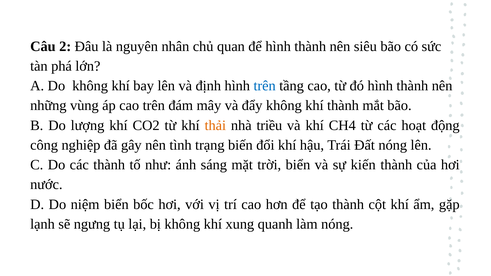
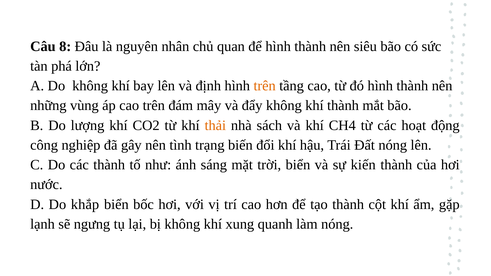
2: 2 -> 8 (65, 46)
trên colour: blue -> orange (265, 86)
triều: triều -> sách (269, 125)
niệm: niệm -> khắp (85, 204)
